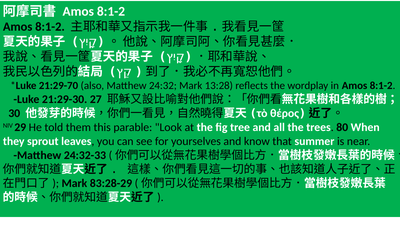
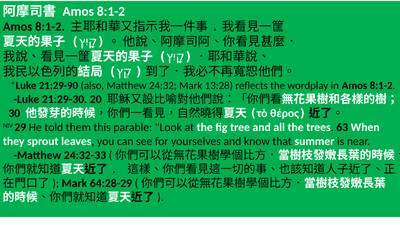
21:29-70: 21:29-70 -> 21:29-90 (58, 86)
27: 27 -> 20 (96, 99)
80: 80 -> 63 (342, 127)
83:28-29: 83:28-29 -> 64:28-29 (111, 183)
